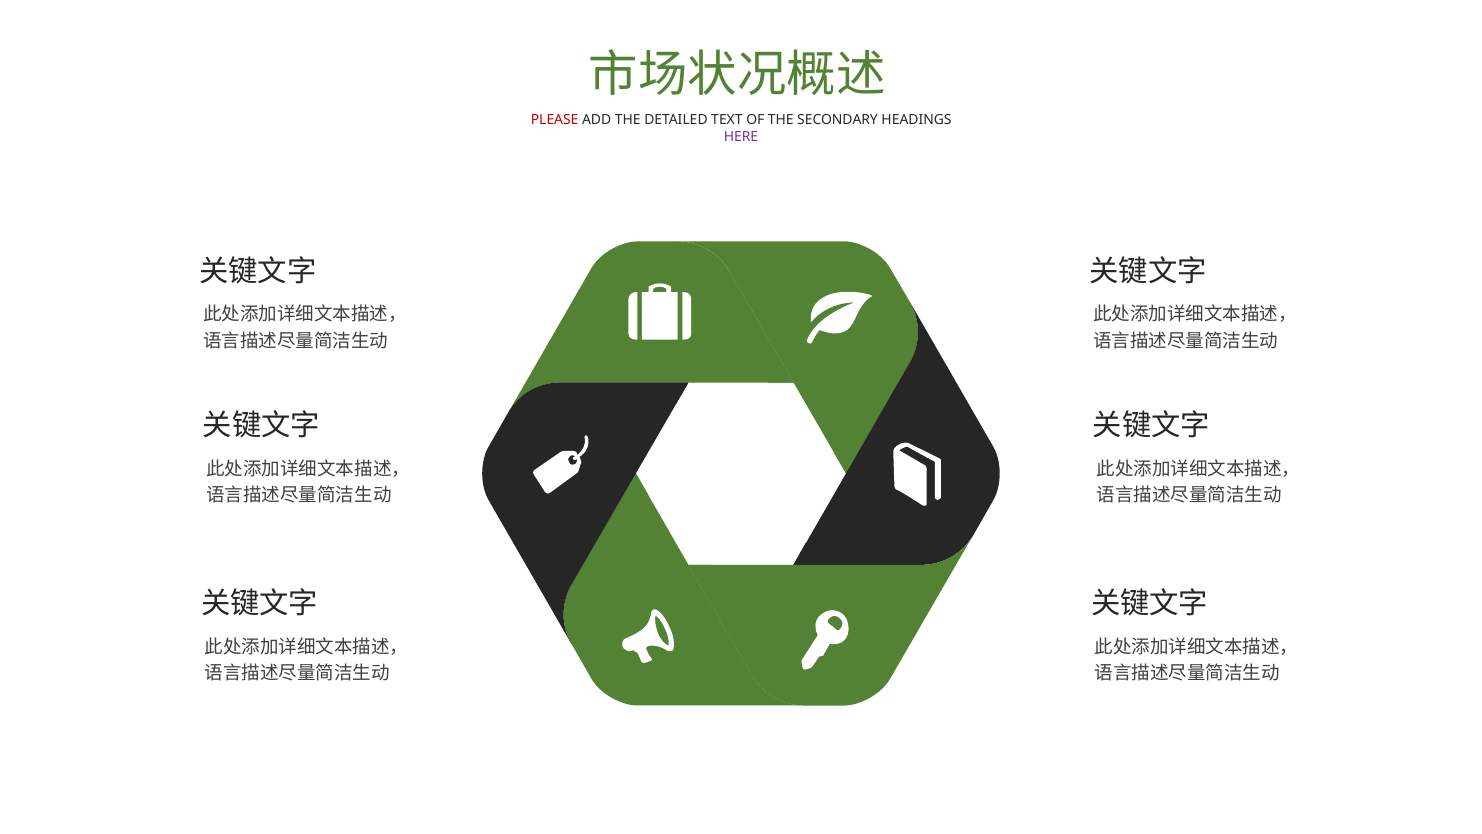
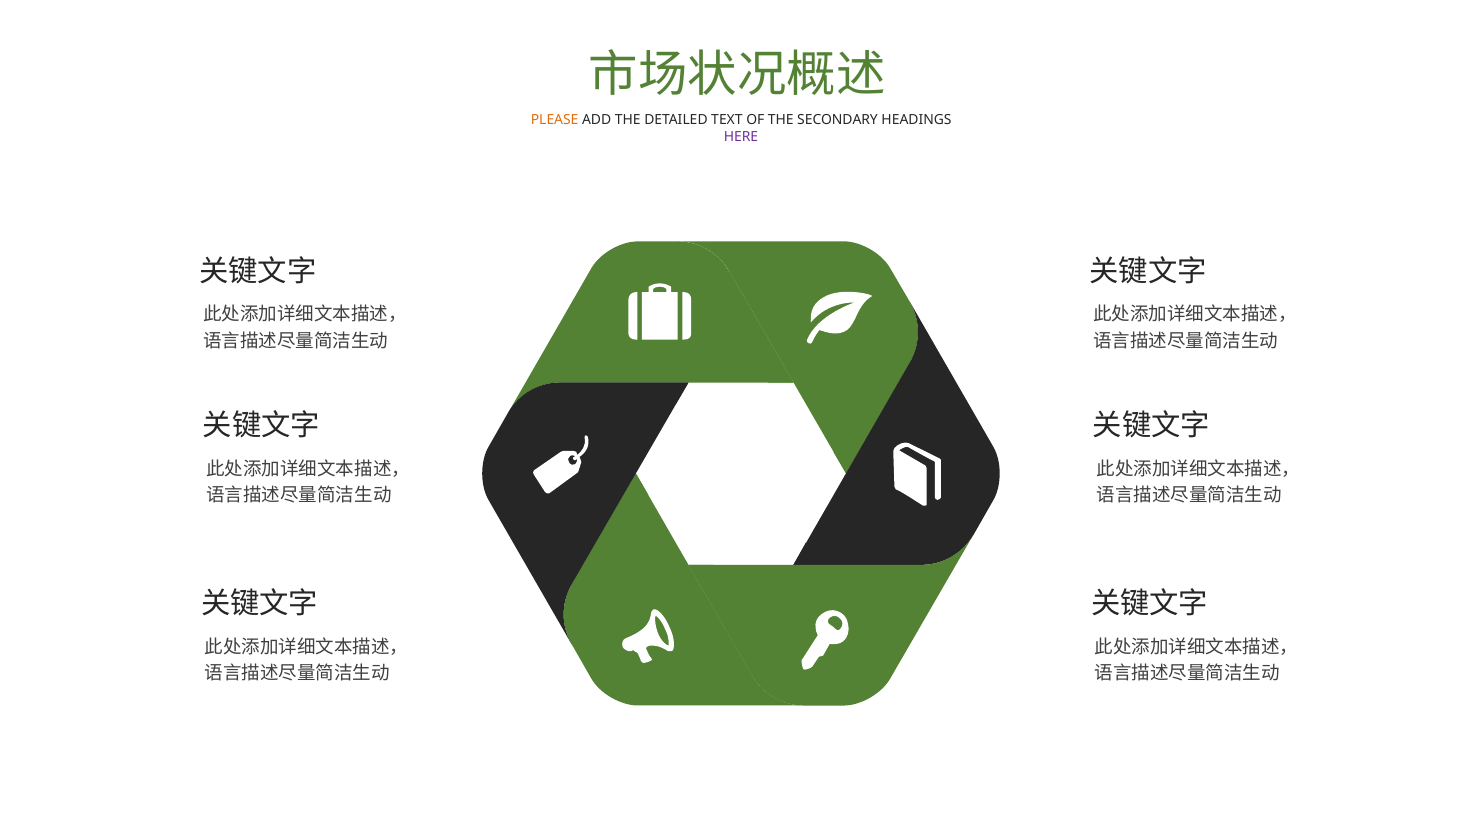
PLEASE colour: red -> orange (555, 120)
